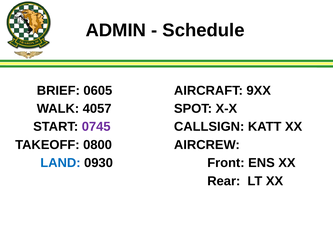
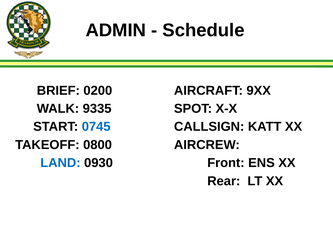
0605: 0605 -> 0200 (98, 91)
4057: 4057 -> 9335 (97, 109)
0745 colour: purple -> blue (96, 127)
